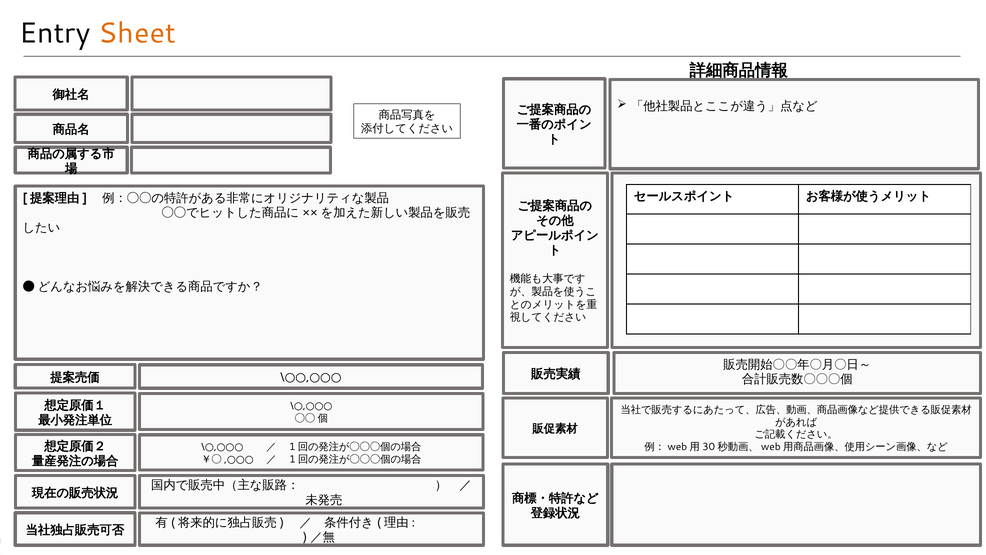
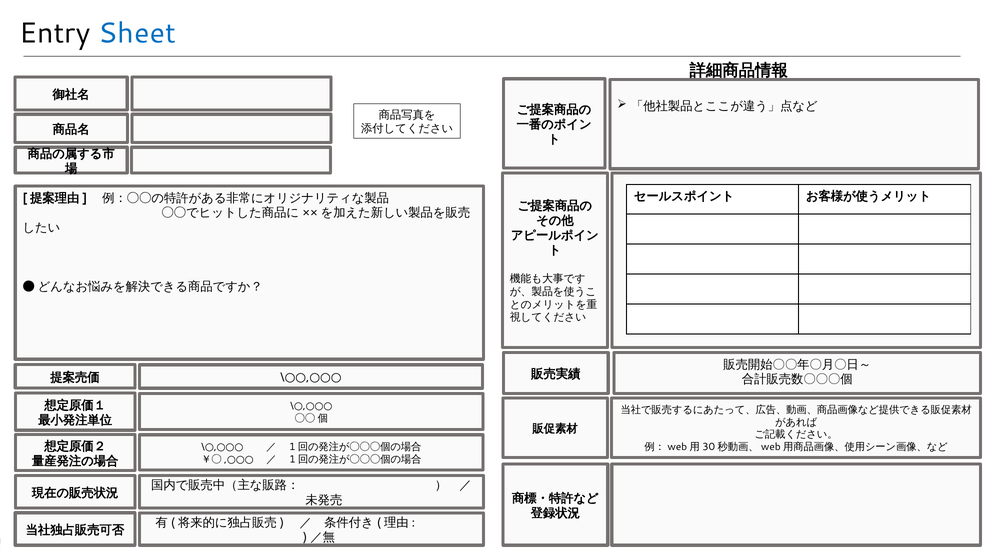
Sheet colour: orange -> blue (137, 33)
